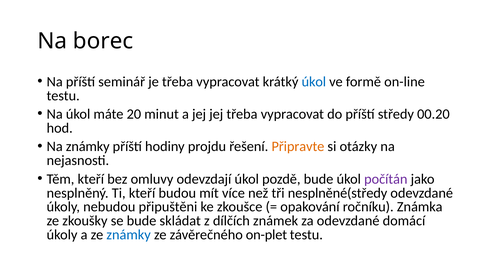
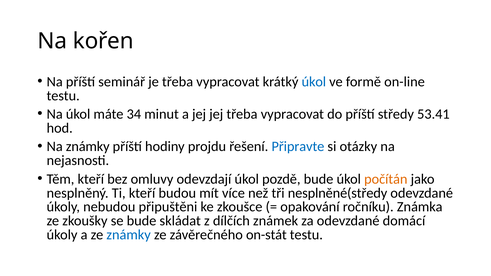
borec: borec -> kořen (103, 41)
20: 20 -> 34 (134, 114)
00.20: 00.20 -> 53.41 (433, 114)
Připravte colour: orange -> blue (298, 147)
počítán colour: purple -> orange (386, 179)
on-plet: on-plet -> on-stát (266, 235)
